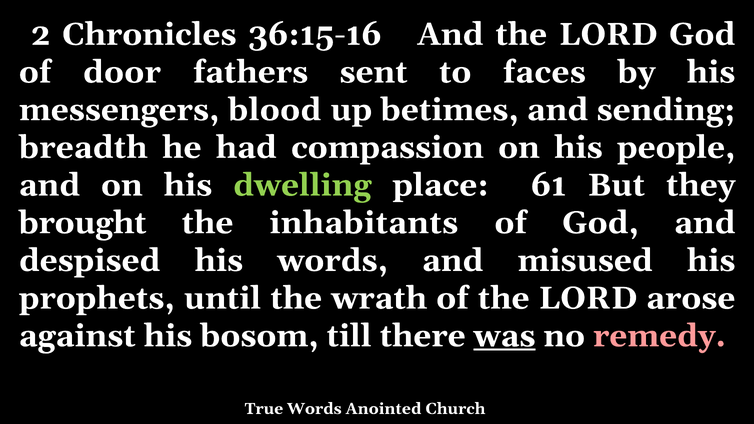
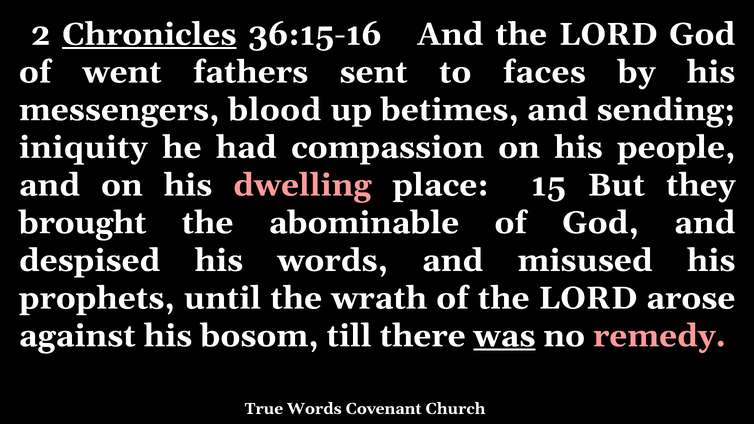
Chronicles underline: none -> present (149, 34)
door: door -> went (122, 72)
breadth: breadth -> iniquity (83, 148)
dwelling colour: light green -> pink (302, 185)
61: 61 -> 15 (548, 185)
inhabitants: inhabitants -> abominable (364, 223)
Anointed: Anointed -> Covenant (384, 409)
